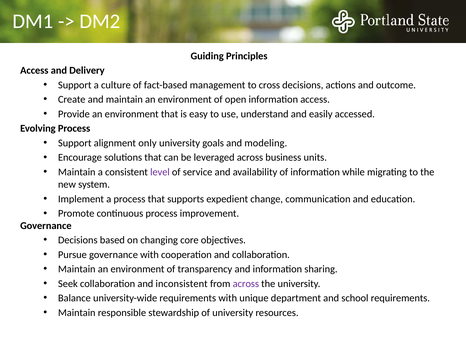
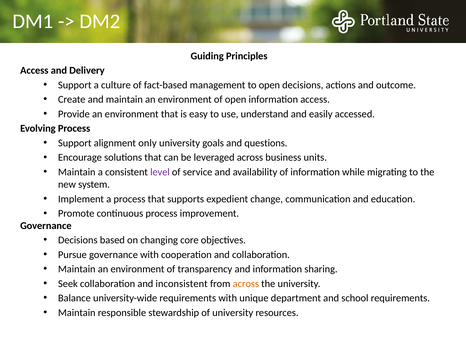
to cross: cross -> open (269, 85)
modeling: modeling -> questions (266, 143)
across colour: purple -> orange (246, 283)
